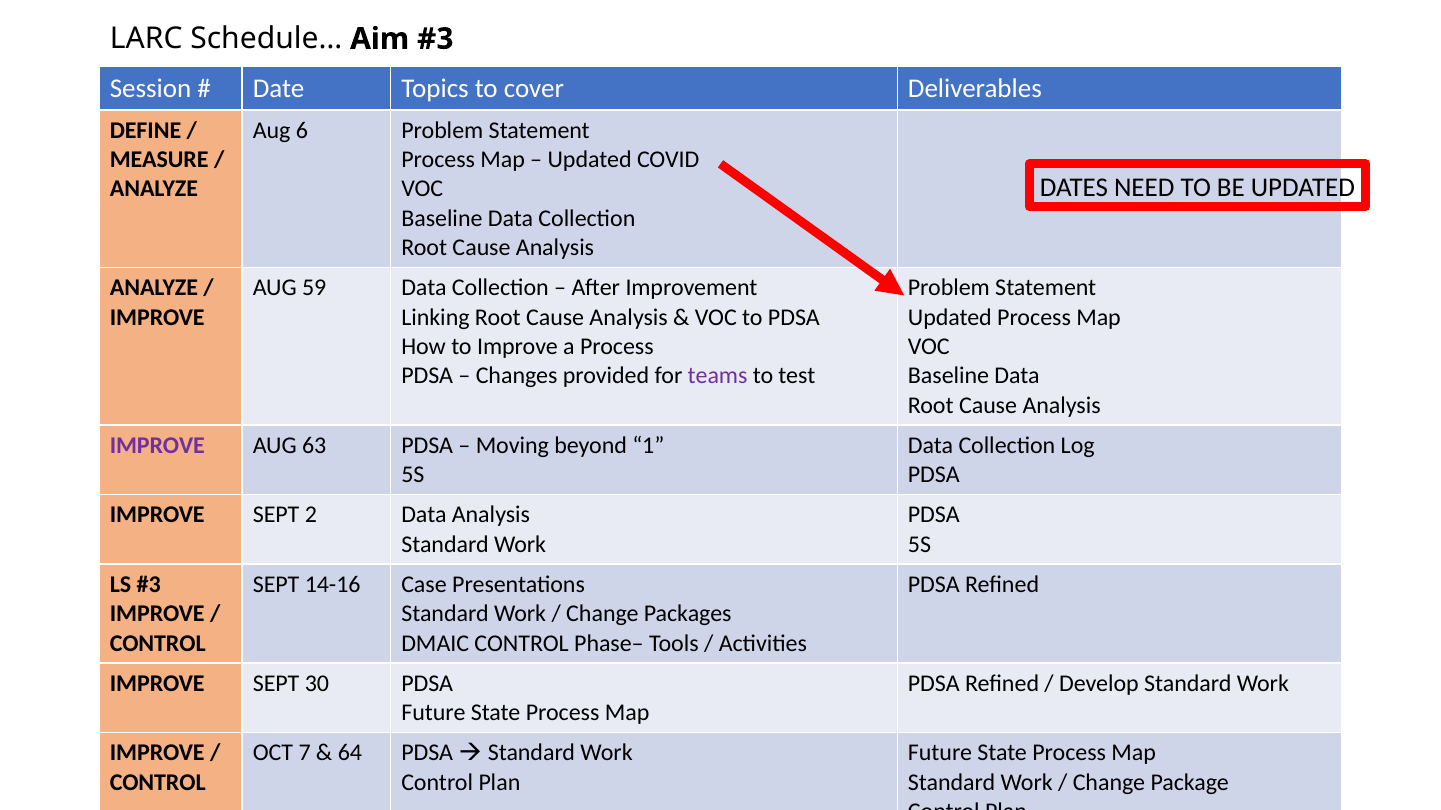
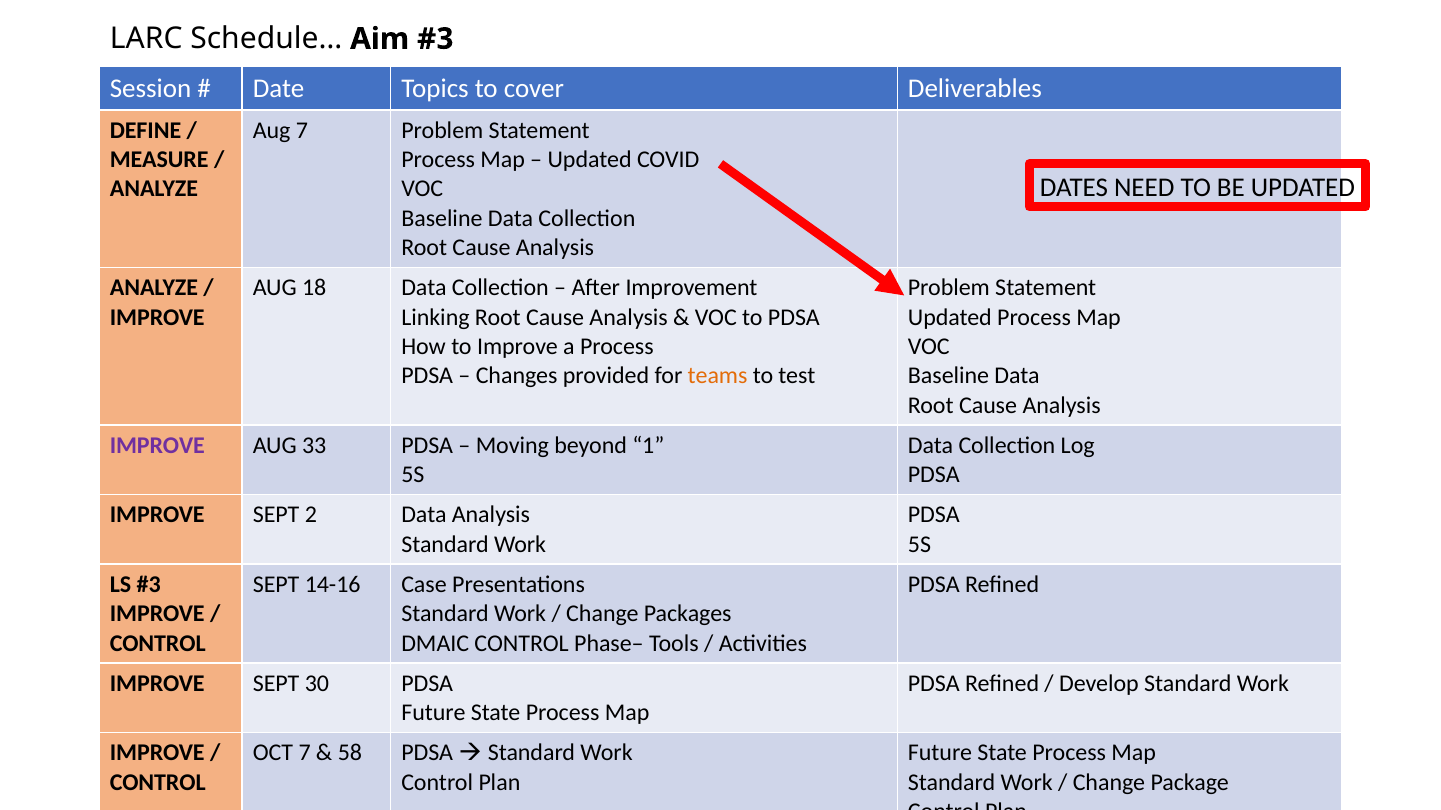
Aug 6: 6 -> 7 (302, 130)
59: 59 -> 18 (314, 288)
teams colour: purple -> orange (718, 376)
63: 63 -> 33 (314, 446)
64: 64 -> 58 (350, 753)
